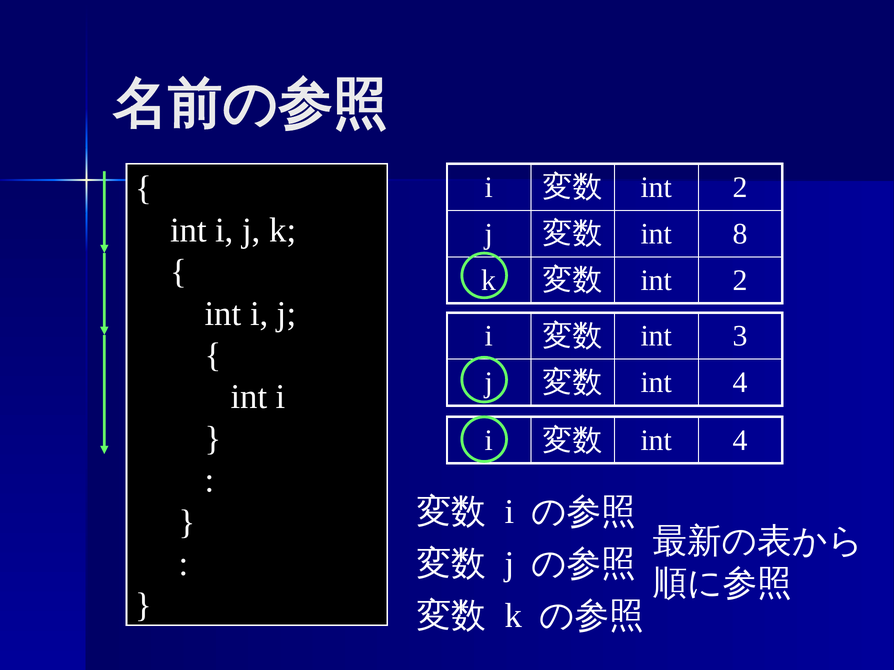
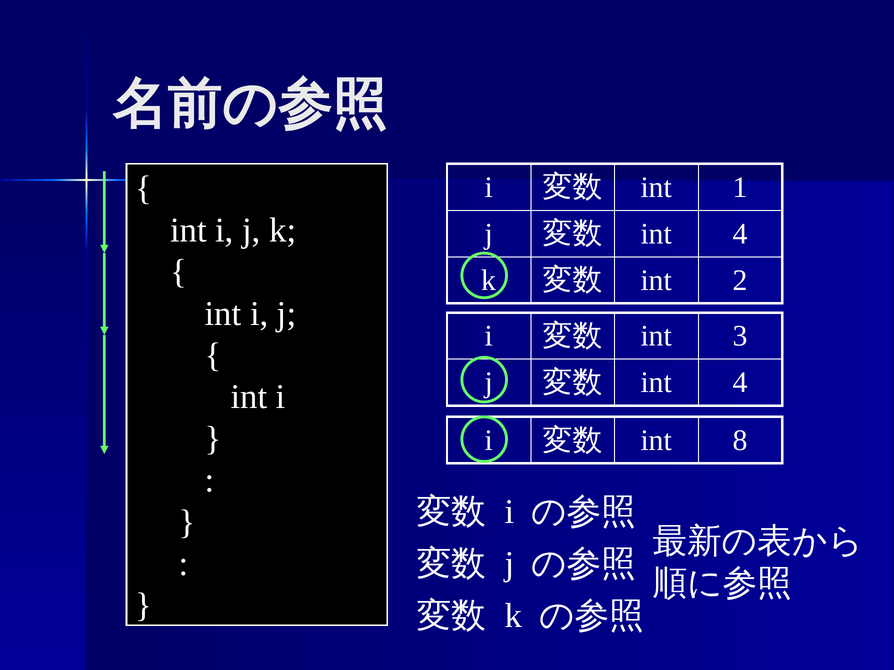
2: 2 -> 1 (740, 187)
8: 8 -> 4 (740, 234)
4: 4 -> 8 (740, 441)
